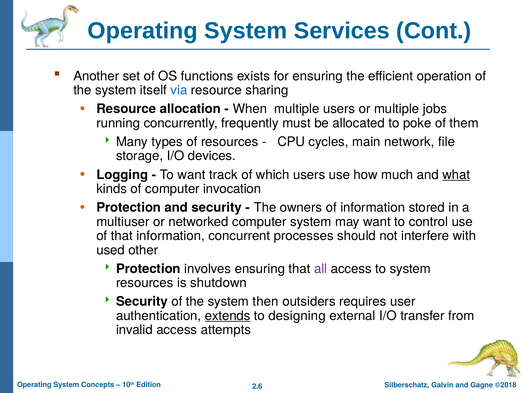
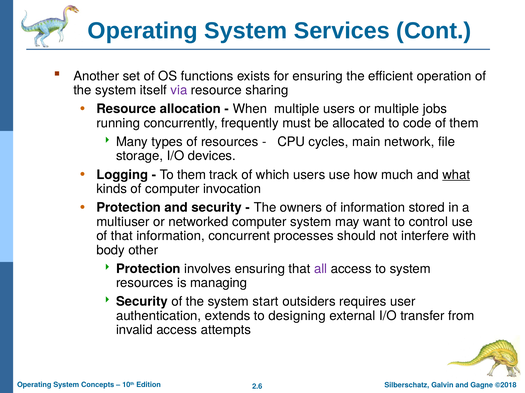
via colour: blue -> purple (179, 90)
poke: poke -> code (417, 123)
To want: want -> them (192, 175)
used: used -> body (111, 251)
shutdown: shutdown -> managing (219, 283)
then: then -> start (266, 302)
extends underline: present -> none (228, 316)
